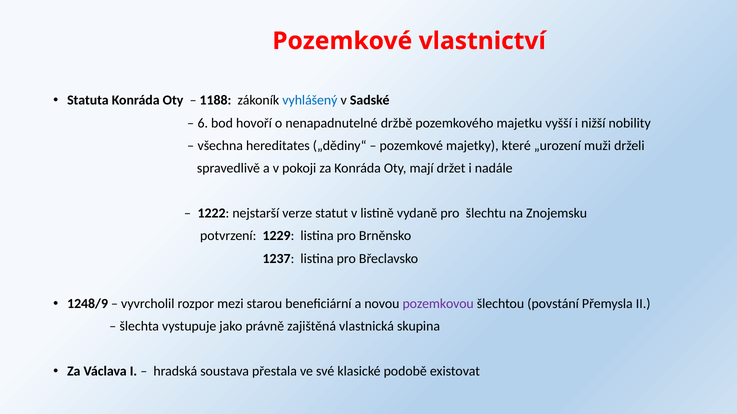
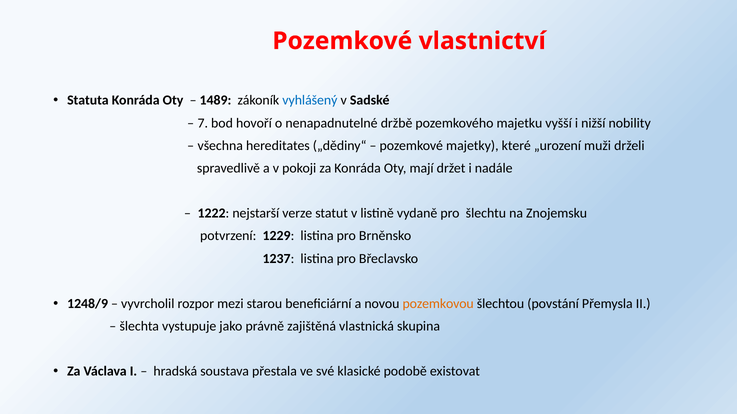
1188: 1188 -> 1489 (215, 101)
6: 6 -> 7 (203, 123)
pozemkovou colour: purple -> orange (438, 304)
